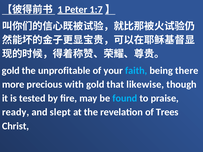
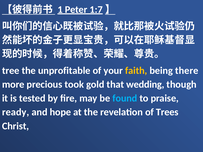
gold: gold -> tree (11, 71)
faith colour: light blue -> yellow (136, 71)
with: with -> took (74, 85)
likewise: likewise -> wedding (145, 85)
slept: slept -> hope (60, 112)
